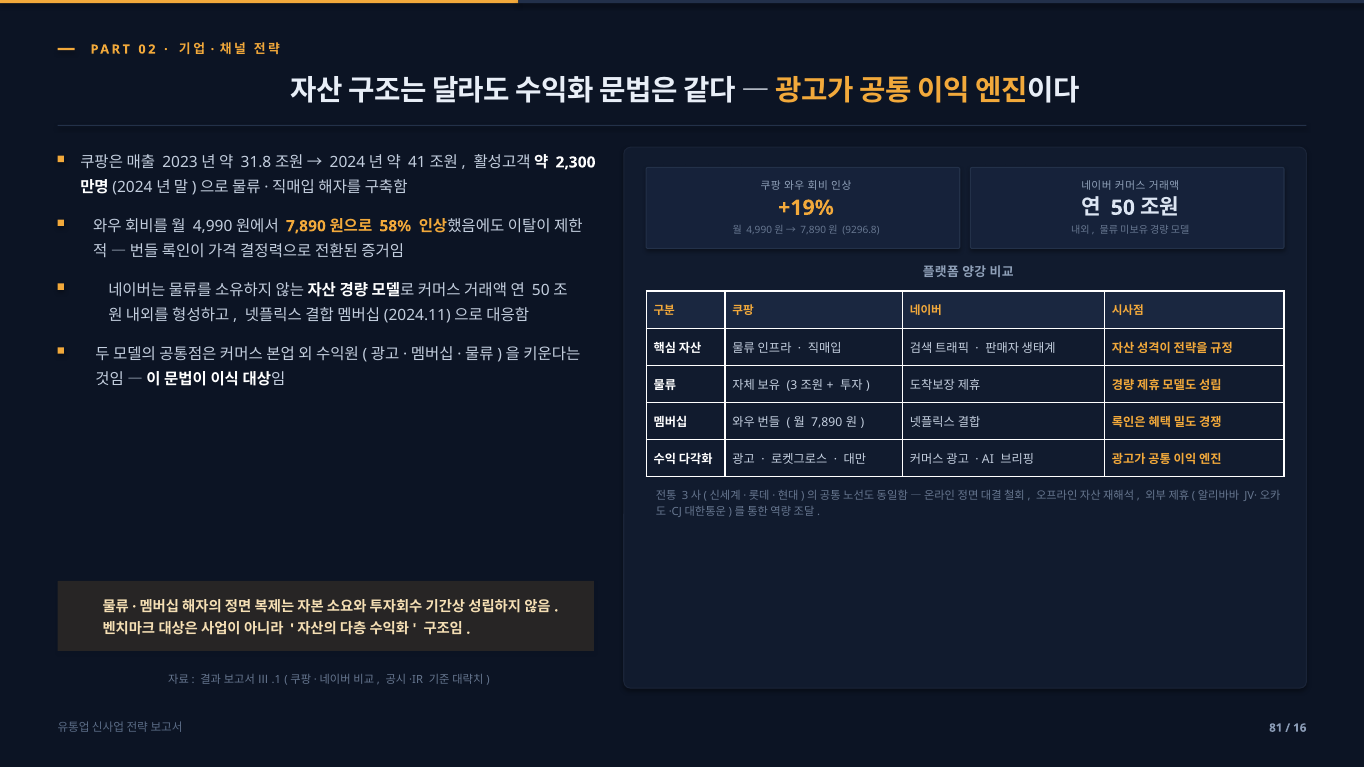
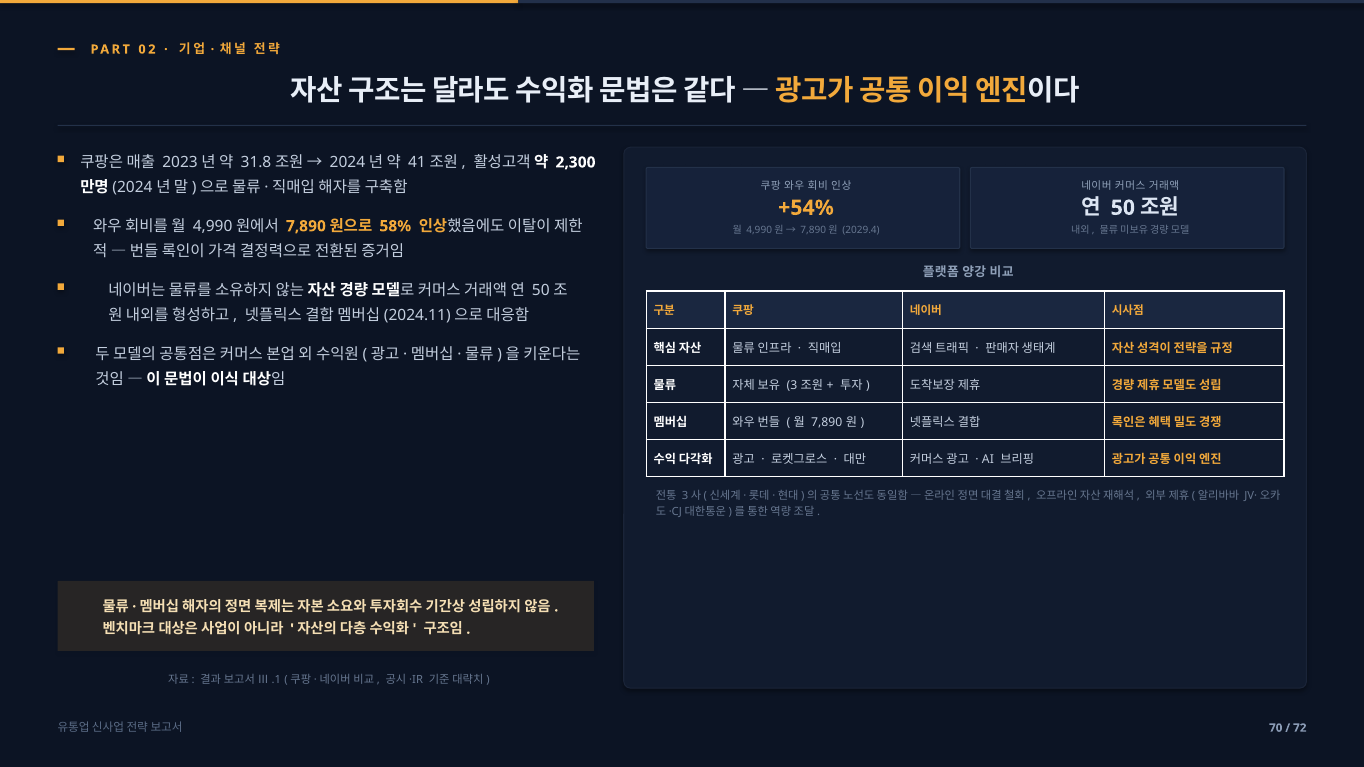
+19%: +19% -> +54% (806, 208)
9296.8: 9296.8 -> 2029.4 (861, 231)
81: 81 -> 70 (1276, 728)
16: 16 -> 72 (1300, 728)
